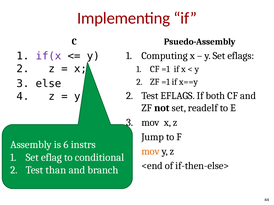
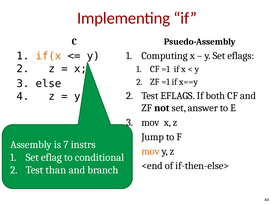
if(x colour: purple -> orange (48, 56)
readelf: readelf -> answer (203, 108)
is 6: 6 -> 7 (66, 145)
